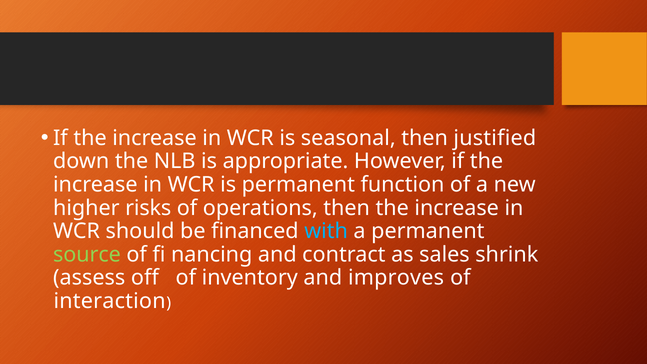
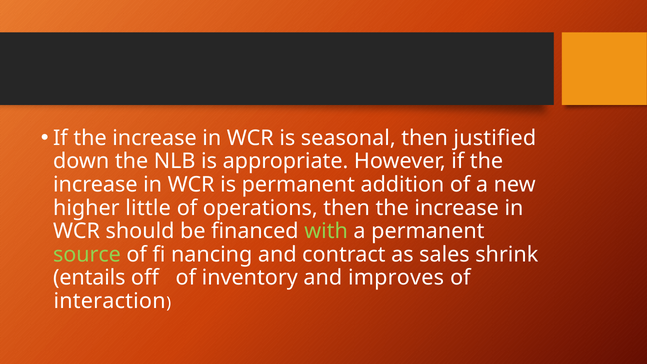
function: function -> addition (402, 185)
risks: risks -> little (148, 208)
with colour: light blue -> light green (326, 231)
assess: assess -> entails (89, 278)
